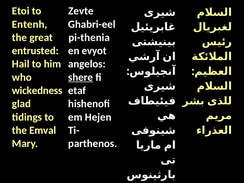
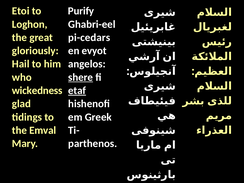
Zevte: Zevte -> Purify (81, 11)
Entenh: Entenh -> Loghon (30, 24)
pi-thenia: pi-thenia -> pi-cedars (89, 37)
entrusted: entrusted -> gloriously (35, 51)
etaf underline: none -> present (77, 91)
Hejen: Hejen -> Greek (98, 117)
